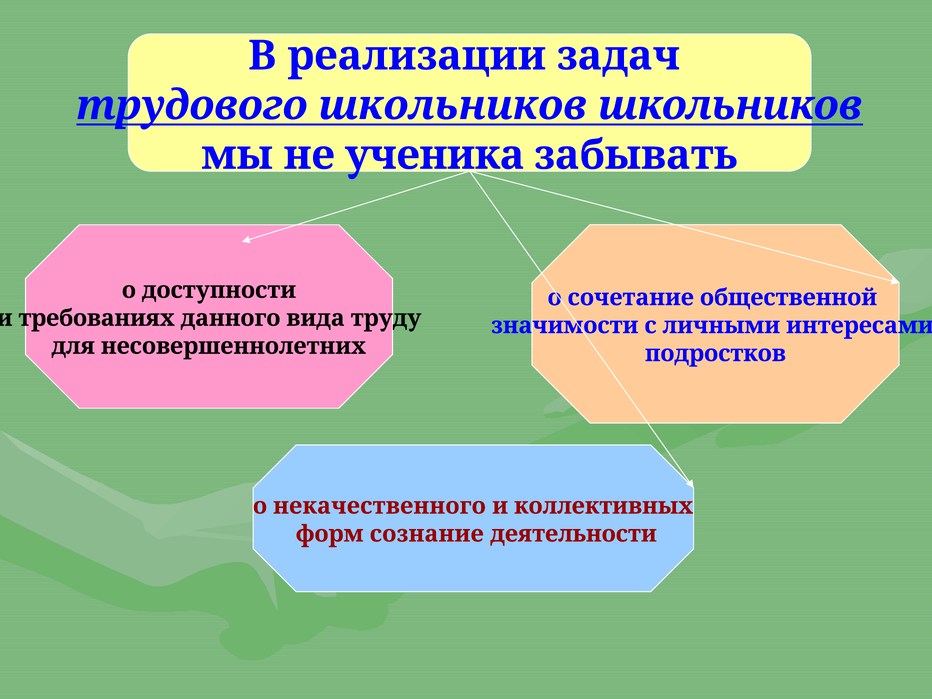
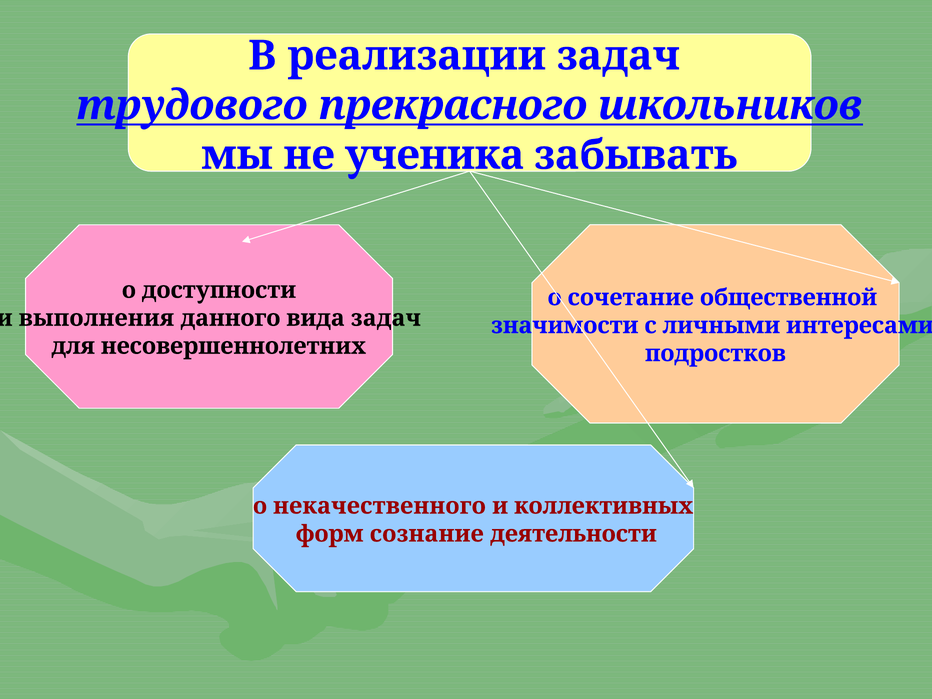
трудового школьников: школьников -> прекрасного (453, 105)
требованиях: требованиях -> выполнения (96, 318)
вида труду: труду -> задач (386, 318)
